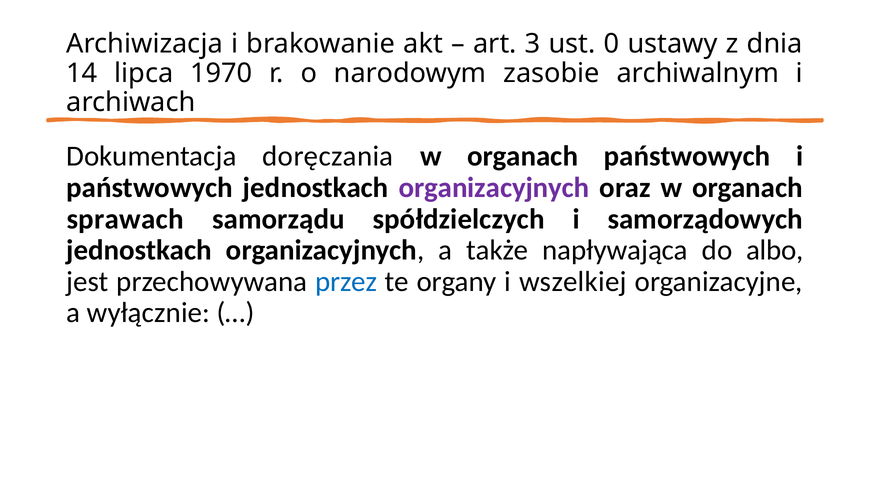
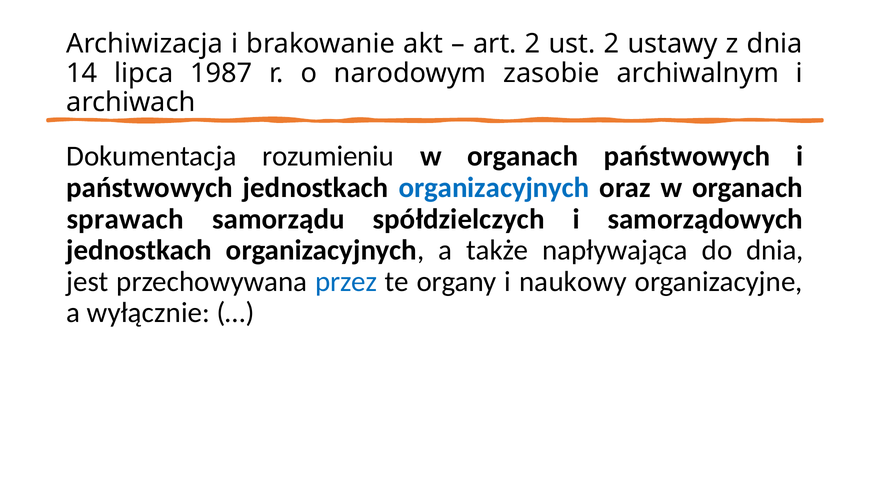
art 3: 3 -> 2 (533, 44)
ust 0: 0 -> 2 (612, 44)
1970: 1970 -> 1987 (221, 73)
doręczania: doręczania -> rozumieniu (328, 156)
organizacyjnych colour: purple -> blue (494, 188)
do albo: albo -> dnia (775, 250)
wszelkiej: wszelkiej -> naukowy (573, 282)
